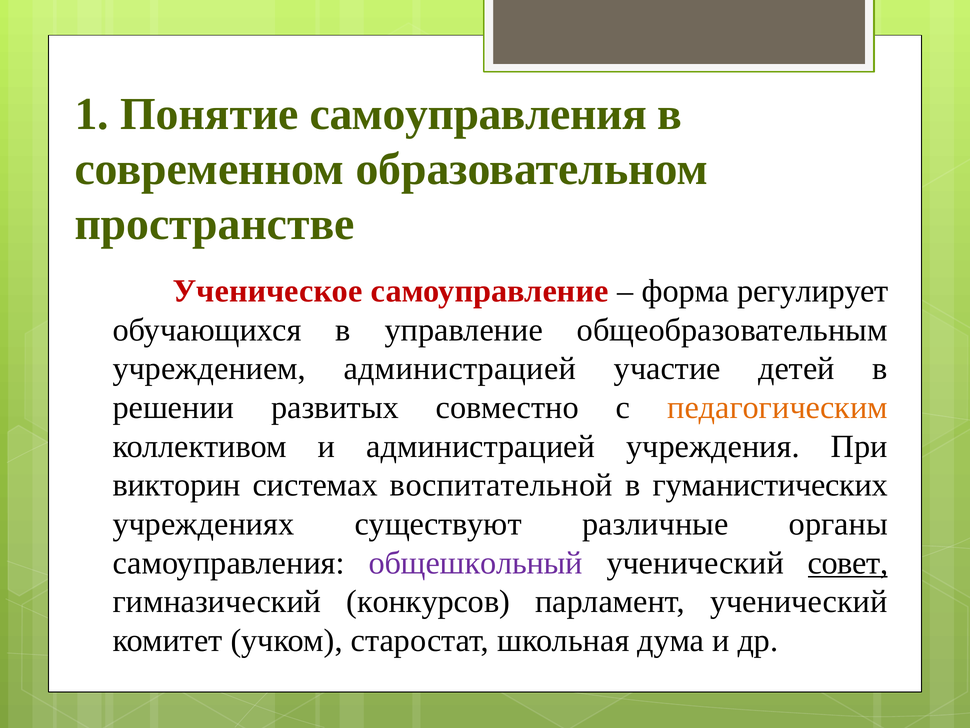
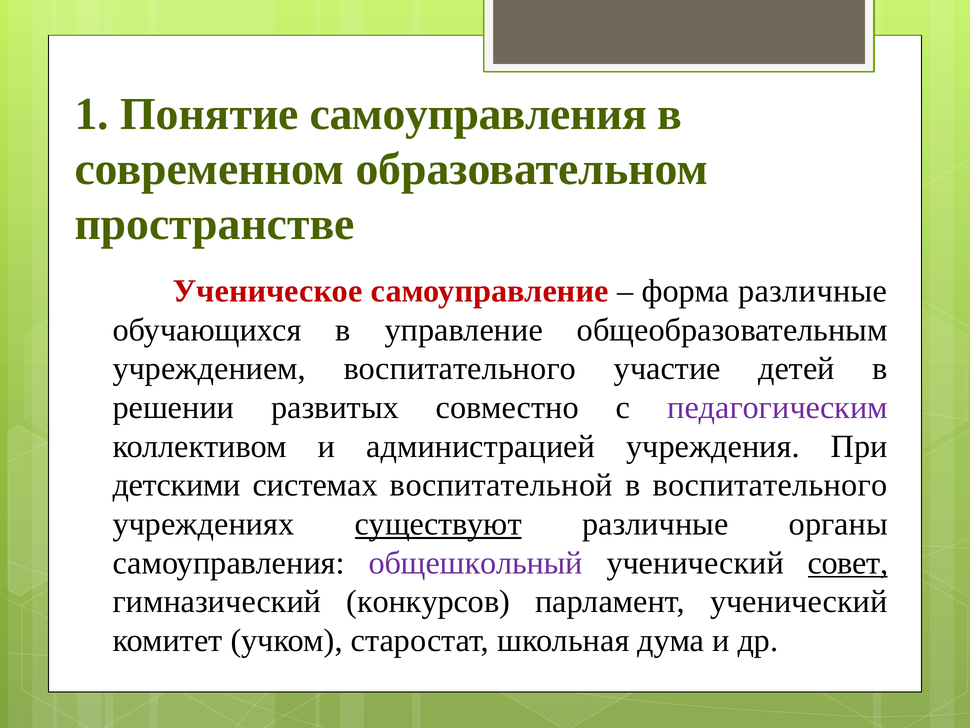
форма регулирует: регулирует -> различные (813, 291)
учреждением администрацией: администрацией -> воспитательного (460, 368)
педагогическим colour: orange -> purple (777, 407)
викторин: викторин -> детскими (177, 485)
в гуманистических: гуманистических -> воспитательного (770, 485)
существуют underline: none -> present (438, 524)
